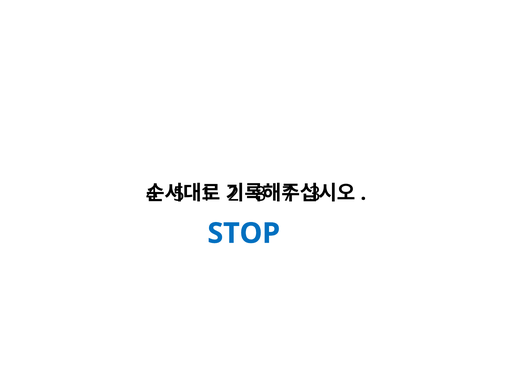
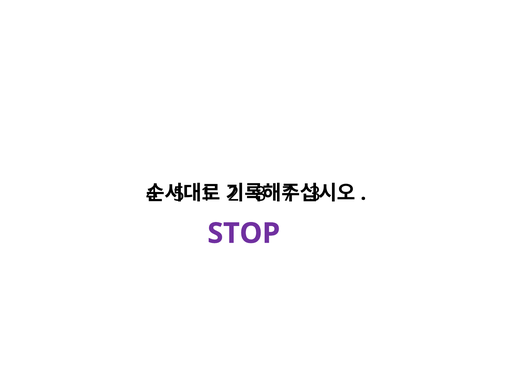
STOP colour: blue -> purple (244, 234)
